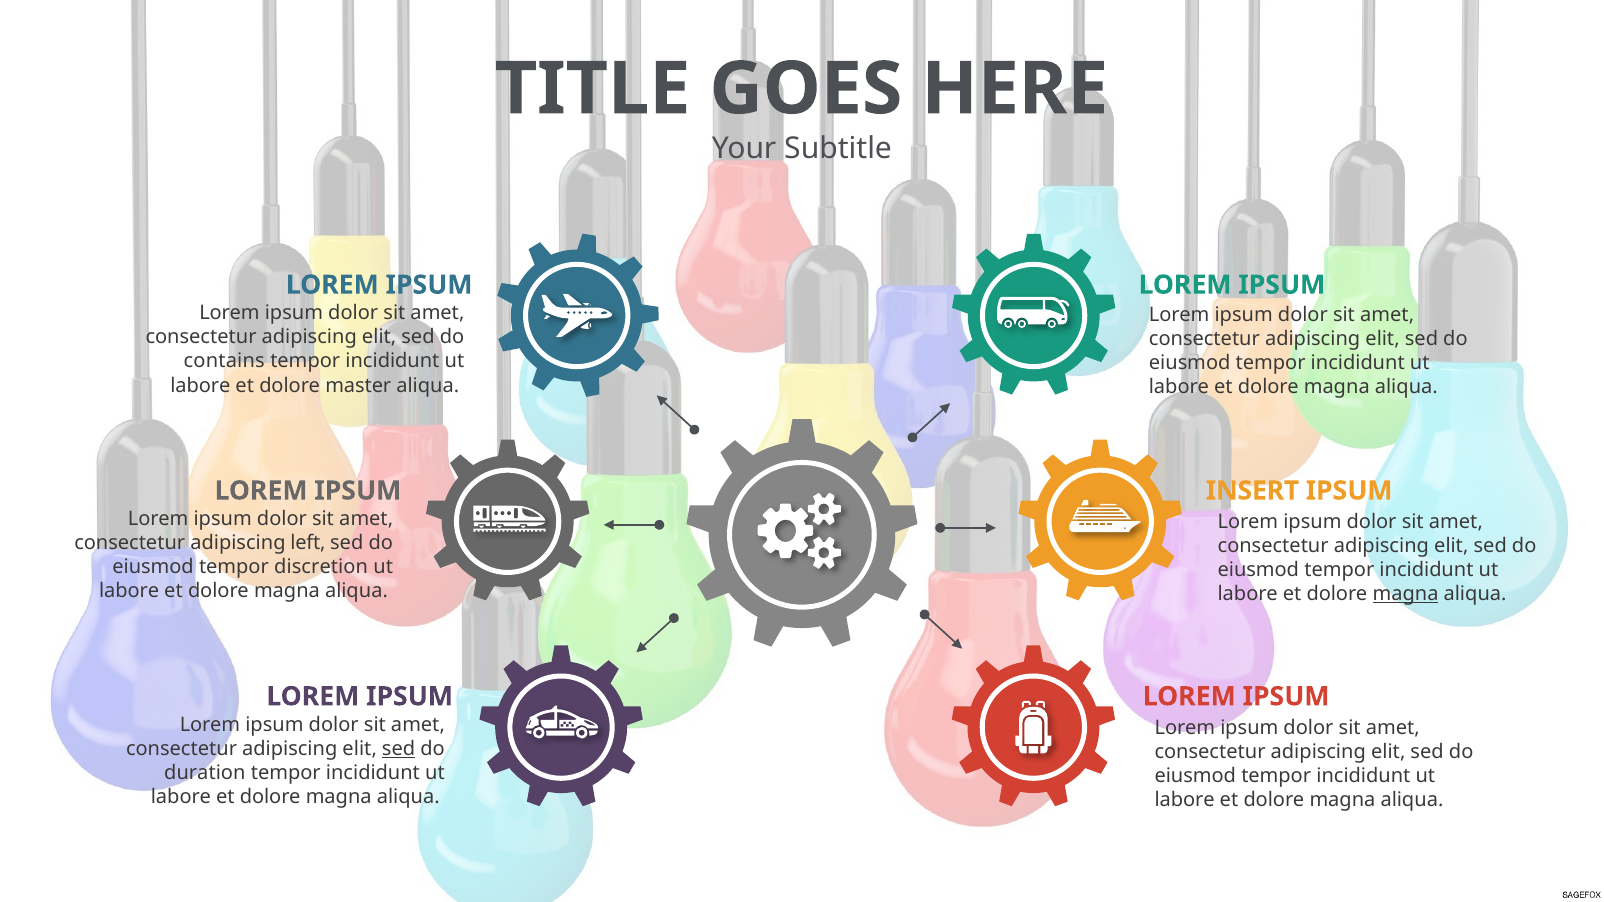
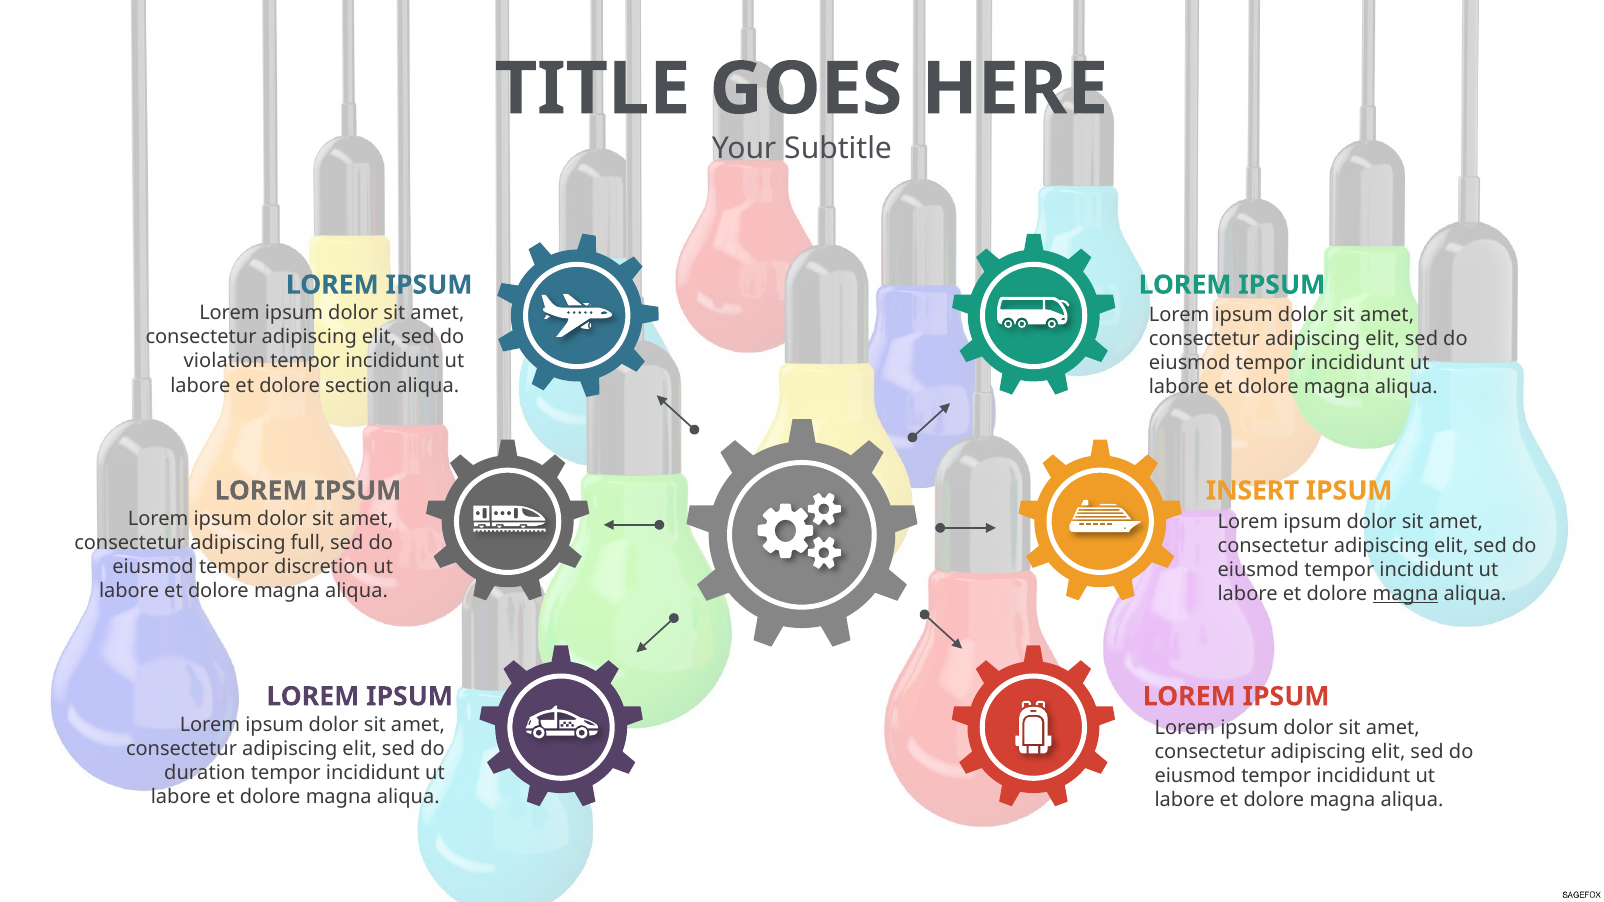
contains: contains -> violation (224, 361)
master: master -> section (358, 386)
left: left -> full (308, 543)
sed underline: present -> none (399, 749)
